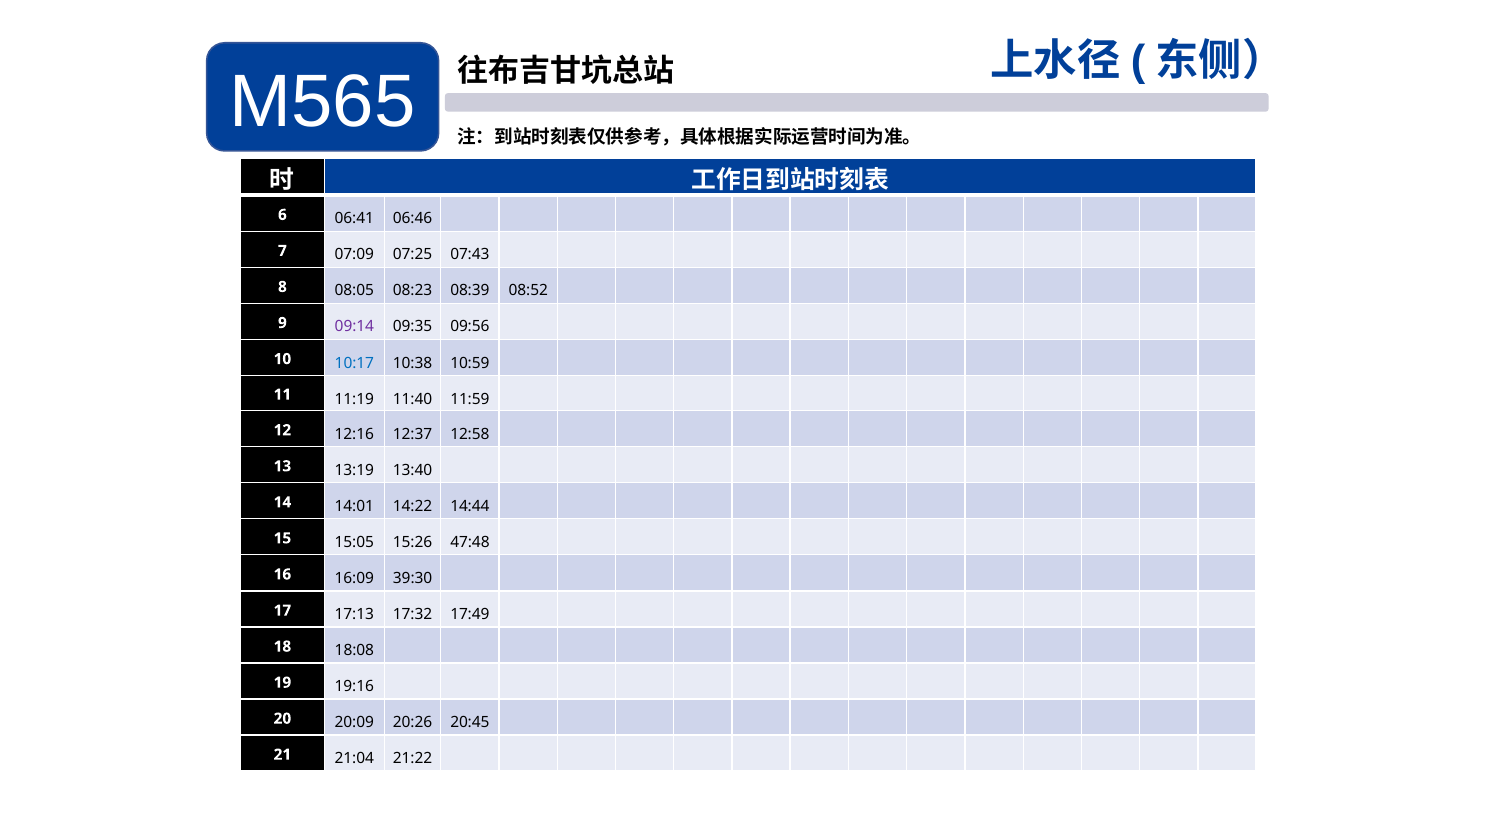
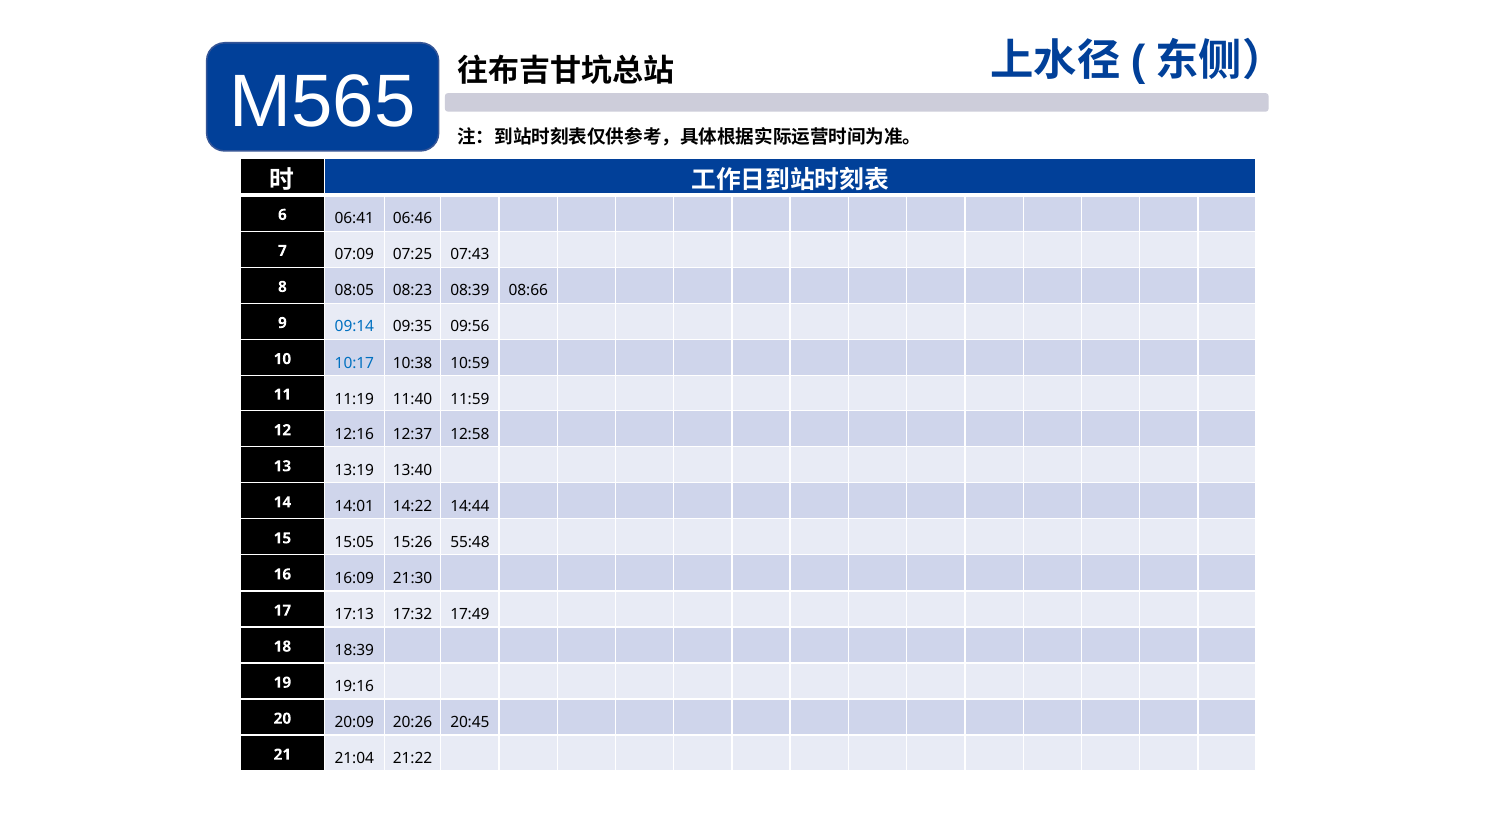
08:52: 08:52 -> 08:66 (528, 291)
09:14 colour: purple -> blue (354, 327)
47:48: 47:48 -> 55:48 (470, 542)
39:30: 39:30 -> 21:30 (413, 578)
18:08: 18:08 -> 18:39 (354, 651)
